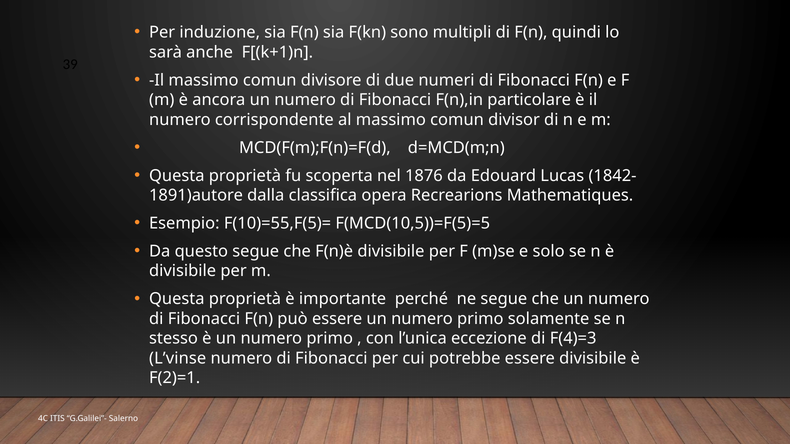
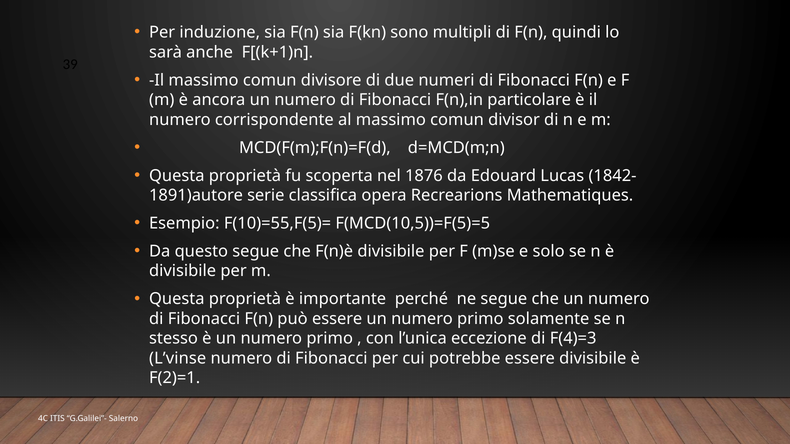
dalla: dalla -> serie (266, 196)
